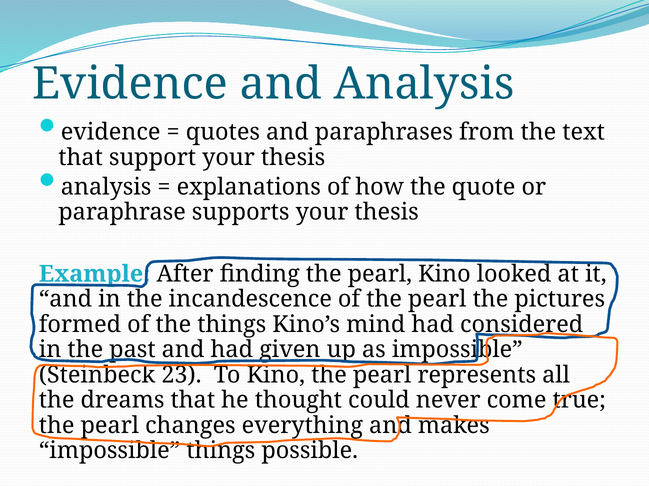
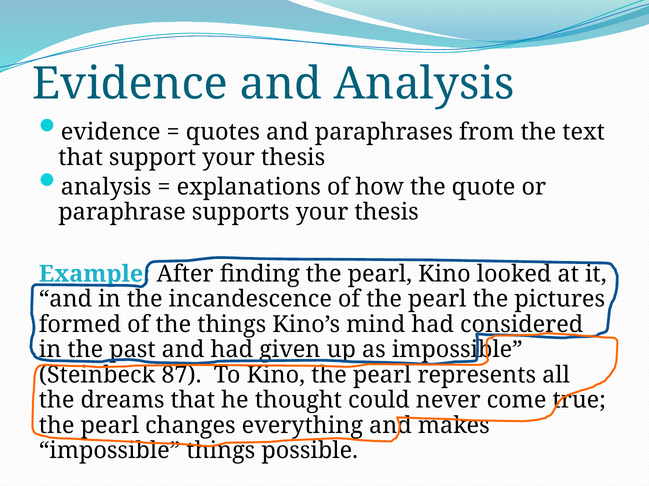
23: 23 -> 87 (181, 376)
